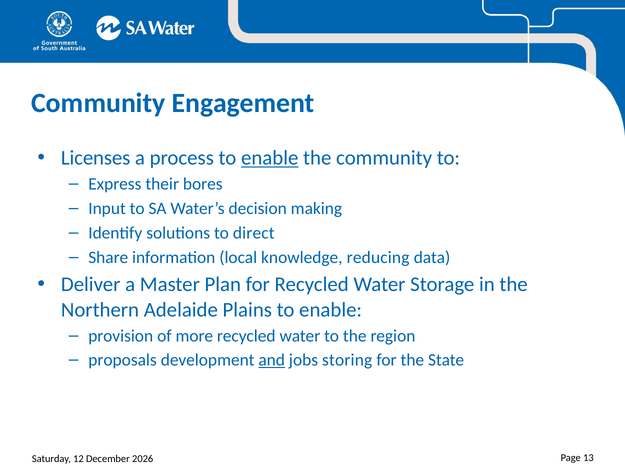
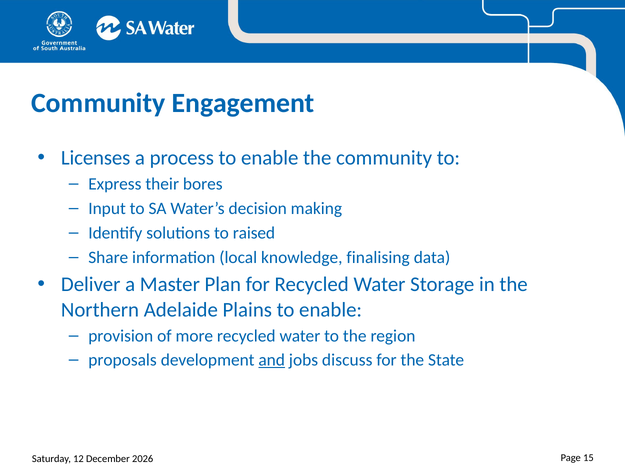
enable underline: present -> none (270, 158)
direct: direct -> raised (254, 233)
reducing: reducing -> finalising (378, 257)
storing: storing -> discuss (347, 360)
13: 13 -> 15 (588, 457)
